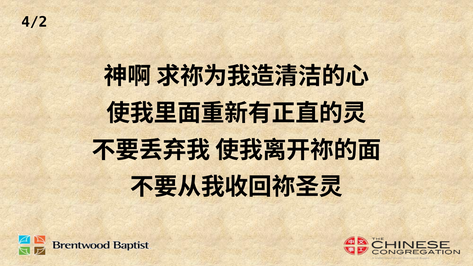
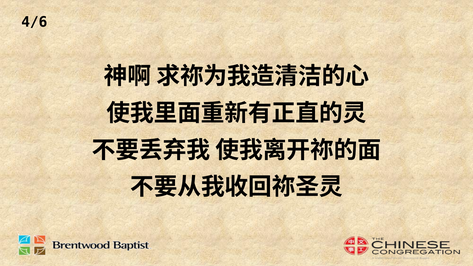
4/2: 4/2 -> 4/6 (34, 22)
